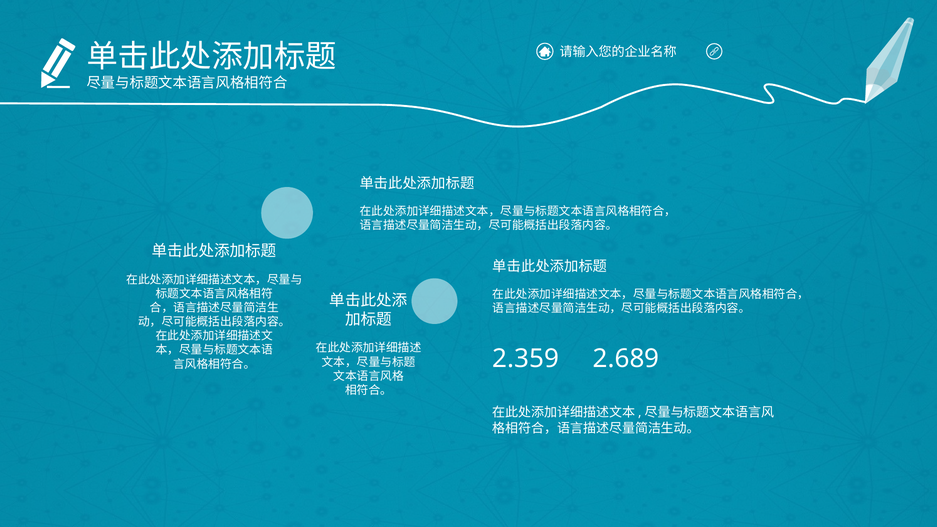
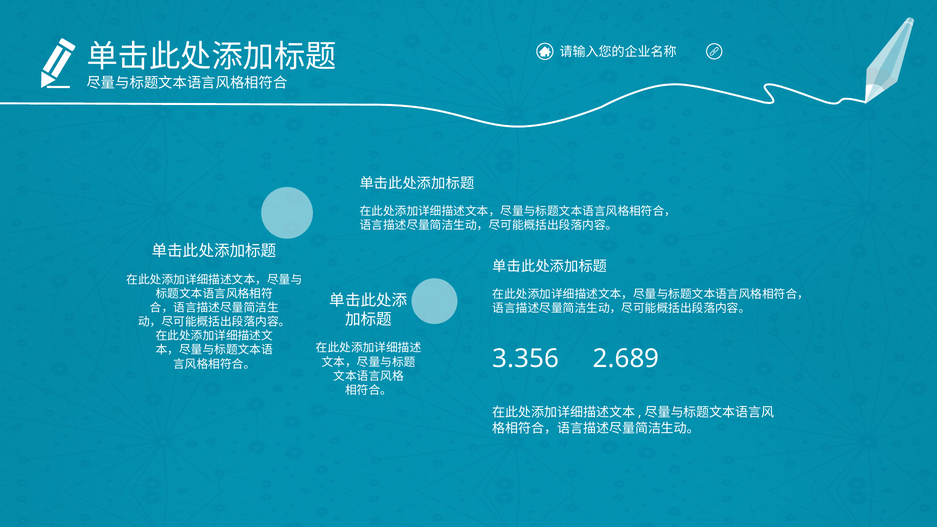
2.359: 2.359 -> 3.356 (526, 359)
